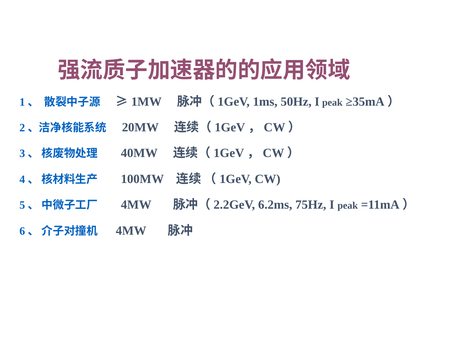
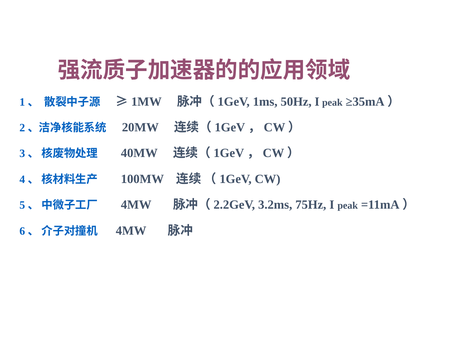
6.2ms: 6.2ms -> 3.2ms (275, 204)
